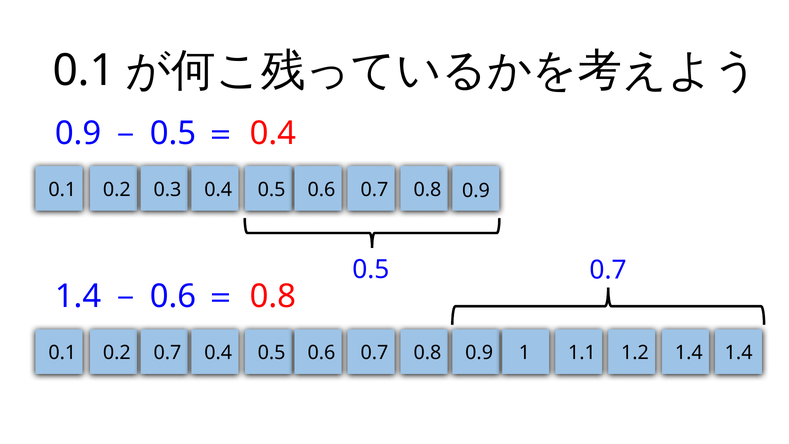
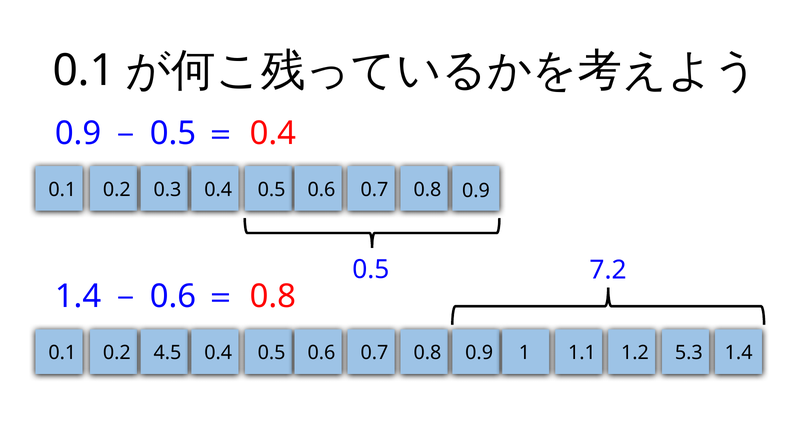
0.7: 0.7 -> 7.2 (608, 270)
0.2 0.7: 0.7 -> 4.5 (167, 353)
1.2 1.4: 1.4 -> 5.3 (689, 353)
